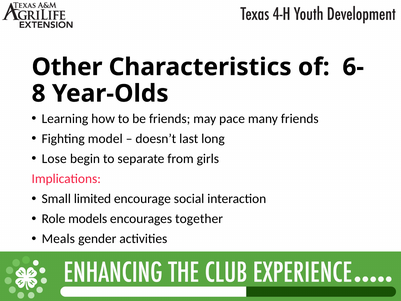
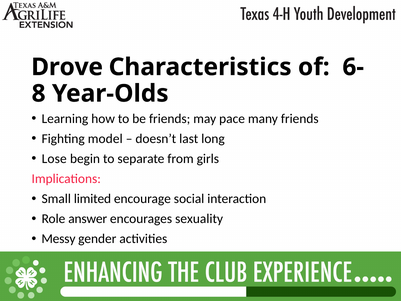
Other: Other -> Drove (67, 67)
models: models -> answer (88, 219)
together: together -> sexuality (199, 219)
Meals: Meals -> Messy (58, 239)
